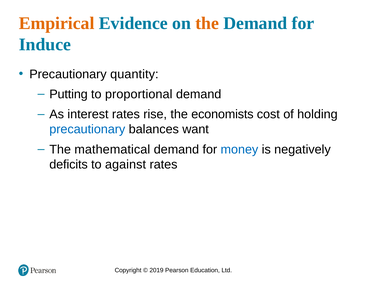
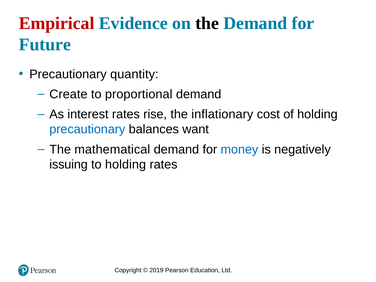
Empirical colour: orange -> red (57, 23)
the colour: orange -> black (207, 23)
Induce: Induce -> Future (45, 45)
Putting: Putting -> Create (68, 94)
economists: economists -> inflationary (222, 114)
deficits: deficits -> issuing (69, 164)
to against: against -> holding (126, 164)
